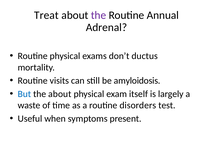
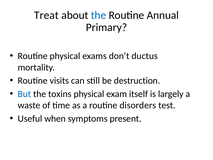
the colour: purple -> blue (99, 15)
Adrenal: Adrenal -> Primary (106, 27)
amyloidosis: amyloidosis -> destruction (137, 81)
the about: about -> toxins (60, 94)
